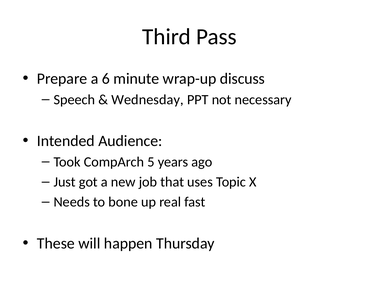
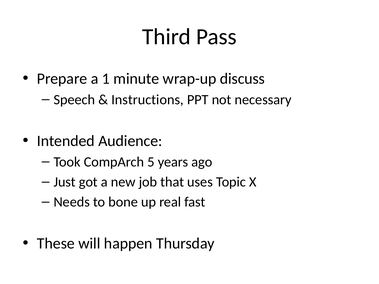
6: 6 -> 1 (106, 79)
Wednesday: Wednesday -> Instructions (148, 100)
